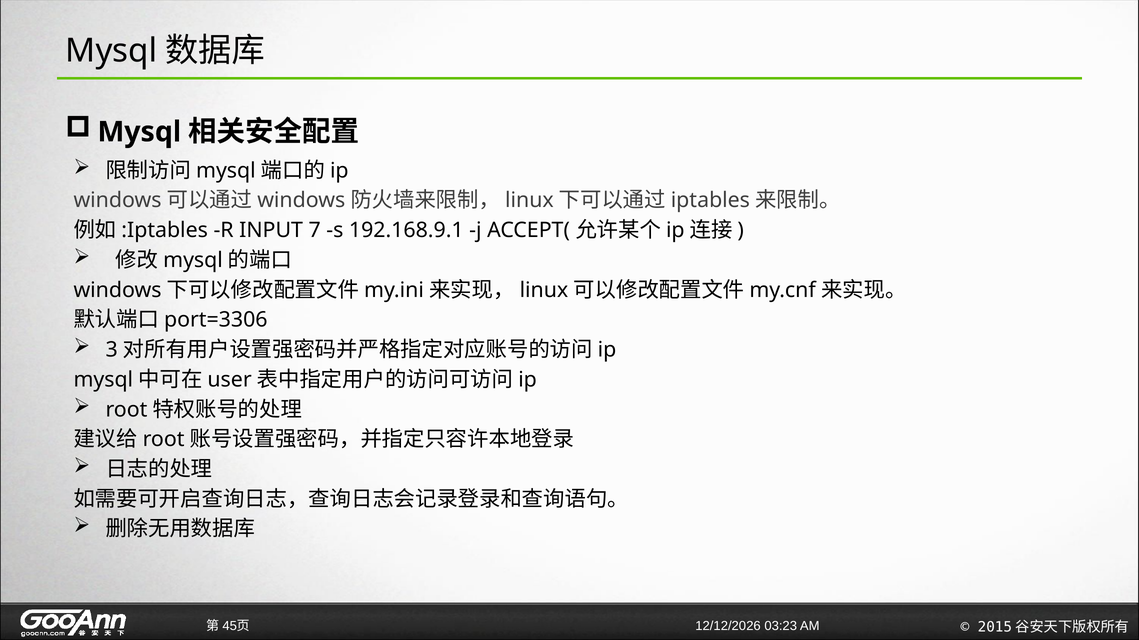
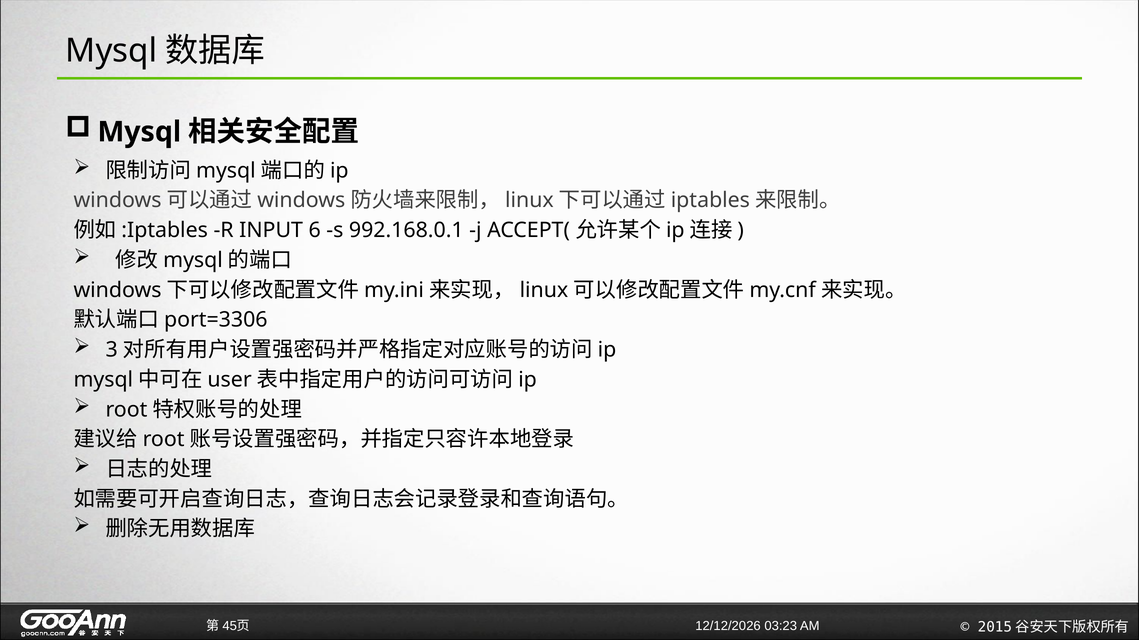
7: 7 -> 6 (315, 231)
192.168.9.1: 192.168.9.1 -> 992.168.0.1 (406, 231)
